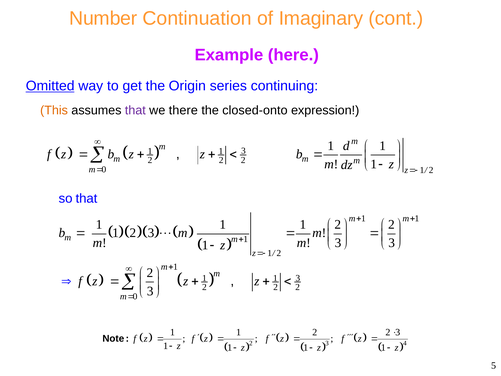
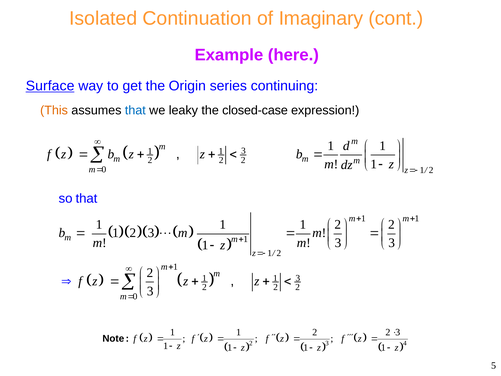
Number: Number -> Isolated (103, 18)
Omitted: Omitted -> Surface (50, 86)
that colour: purple -> blue (135, 110)
there: there -> leaky (183, 110)
closed-onto: closed-onto -> closed-case (255, 110)
